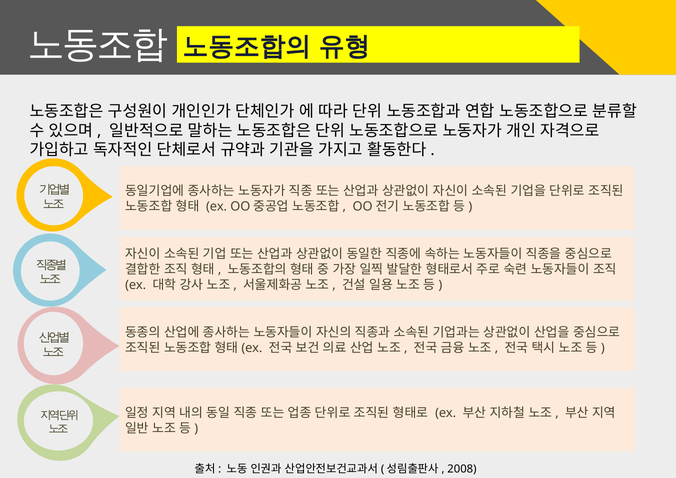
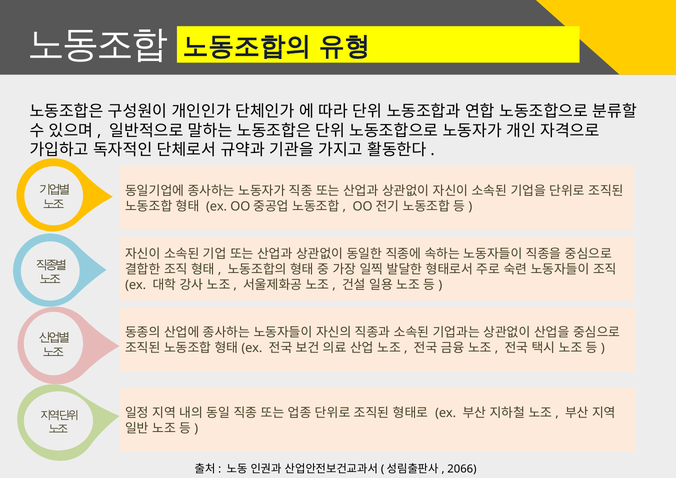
2008: 2008 -> 2066 (462, 469)
